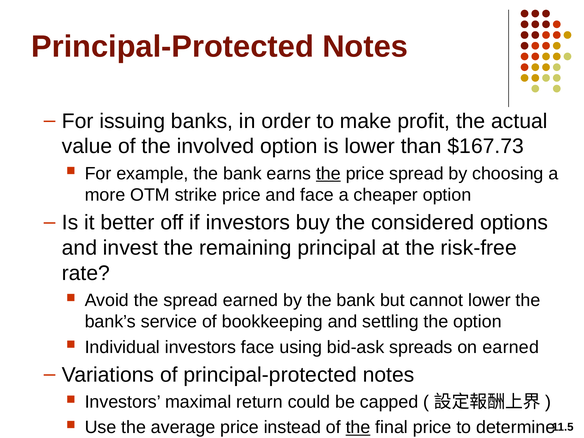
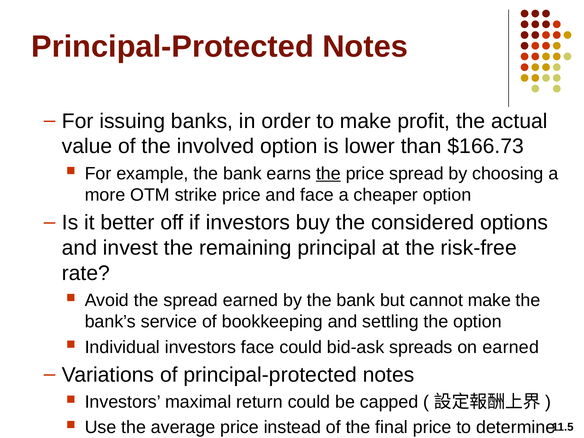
$167.73: $167.73 -> $166.73 (486, 146)
cannot lower: lower -> make (489, 300)
face using: using -> could (301, 347)
the underline: present -> none (358, 427)
